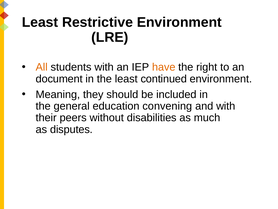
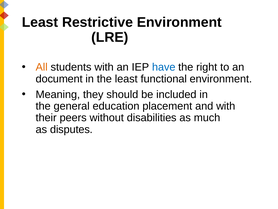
have colour: orange -> blue (164, 67)
continued: continued -> functional (164, 79)
convening: convening -> placement (167, 106)
